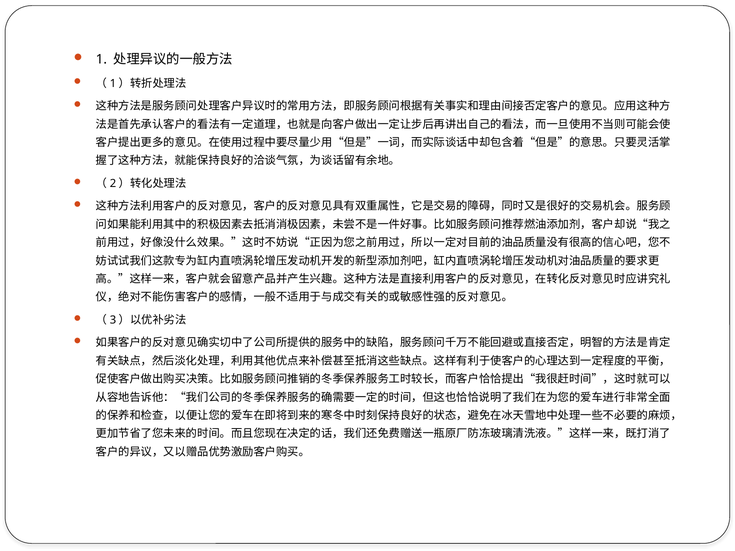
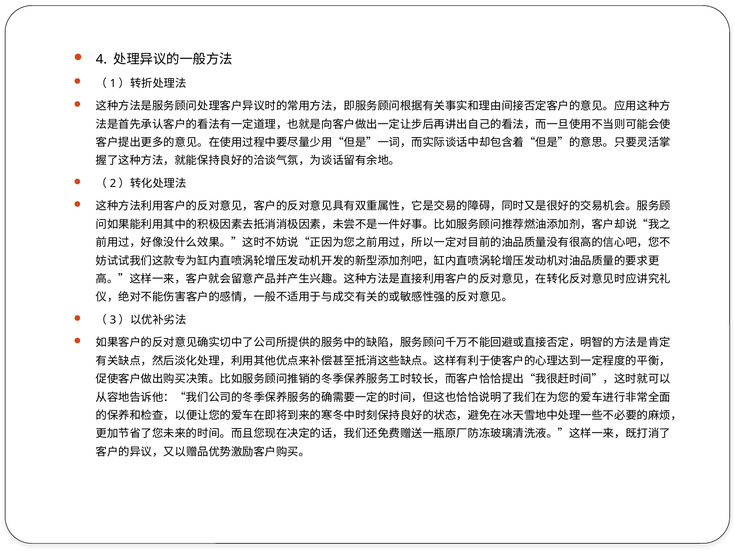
1: 1 -> 4 (101, 60)
